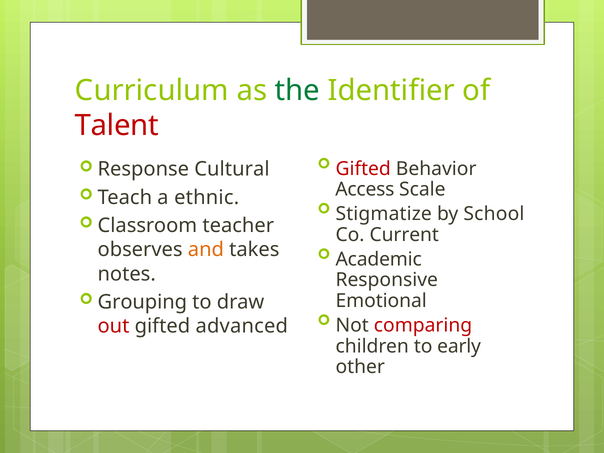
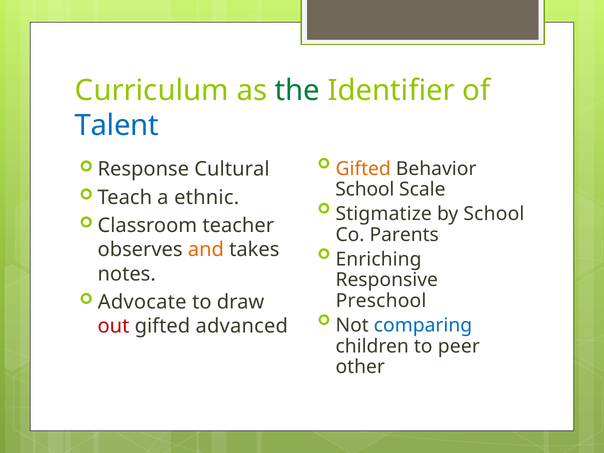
Talent colour: red -> blue (117, 126)
Gifted colour: red -> orange (363, 169)
Access: Access -> School (365, 190)
Current: Current -> Parents (404, 235)
Academic: Academic -> Enriching (379, 259)
Grouping: Grouping -> Advocate (142, 302)
Emotional: Emotional -> Preschool (381, 301)
comparing colour: red -> blue (423, 325)
early: early -> peer (459, 346)
